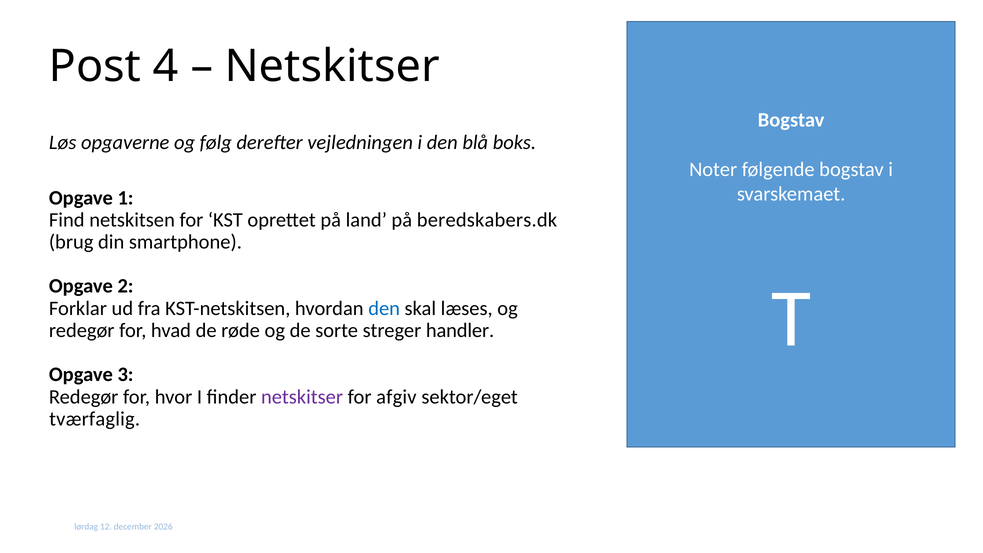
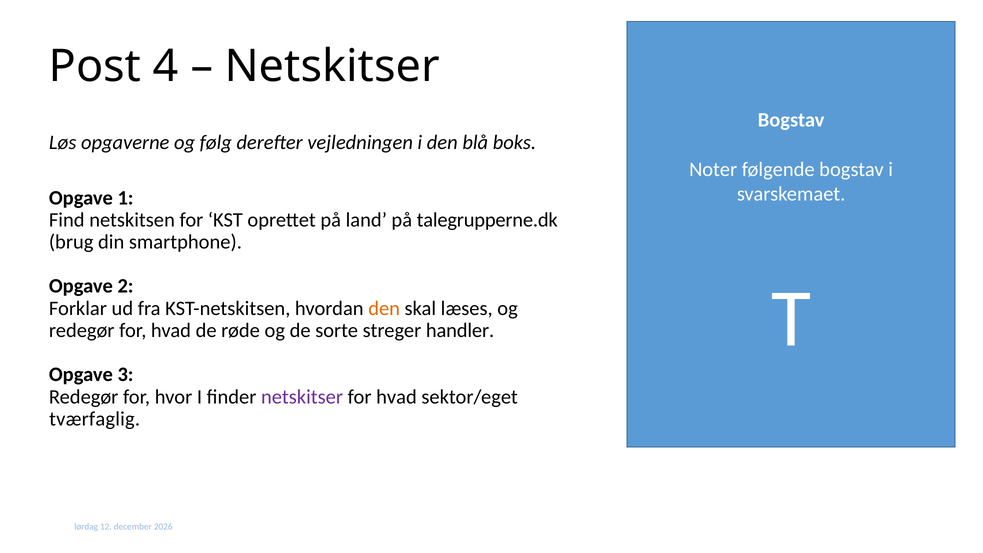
beredskabers.dk: beredskabers.dk -> talegrupperne.dk (487, 220)
den colour: blue -> orange (384, 308)
afgiv: afgiv -> hvad (396, 397)
